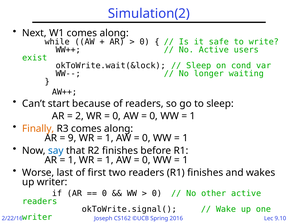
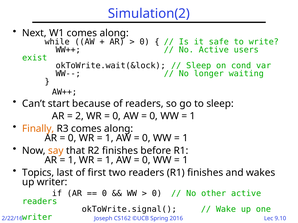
9: 9 -> 0 (72, 138)
say colour: blue -> orange (56, 151)
Worse: Worse -> Topics (38, 173)
